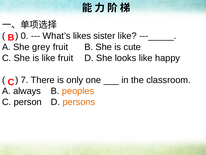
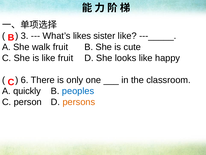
0: 0 -> 3 (25, 36)
grey: grey -> walk (41, 47)
7: 7 -> 6 (25, 80)
always: always -> quickly (27, 91)
peoples colour: orange -> blue (78, 91)
